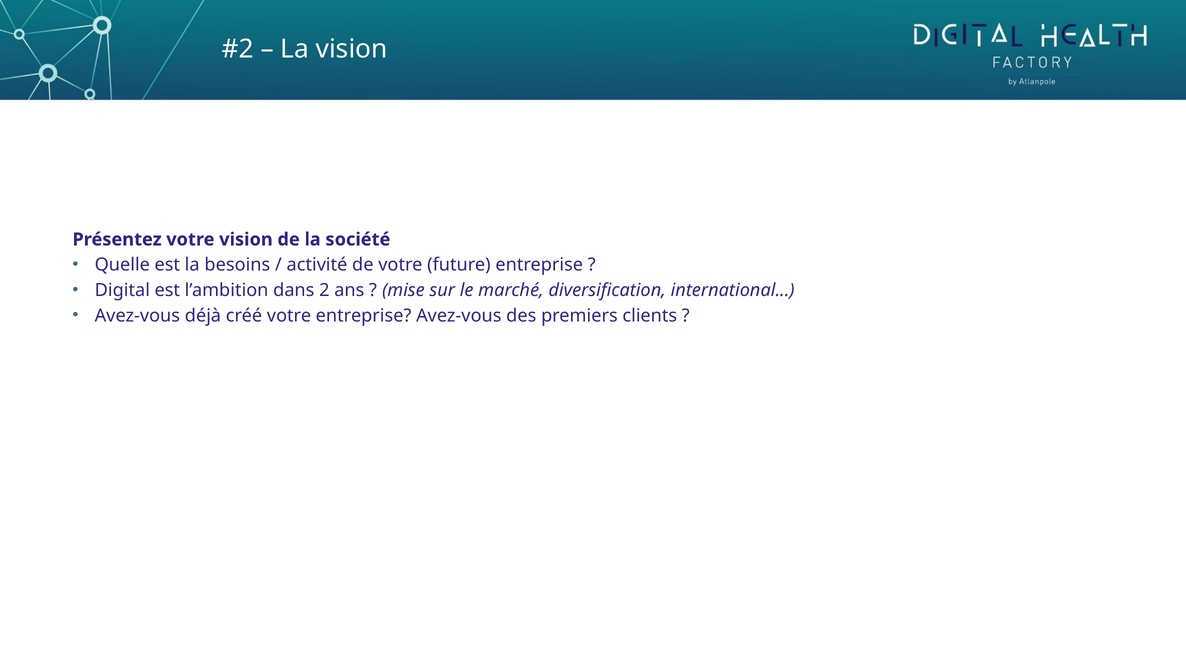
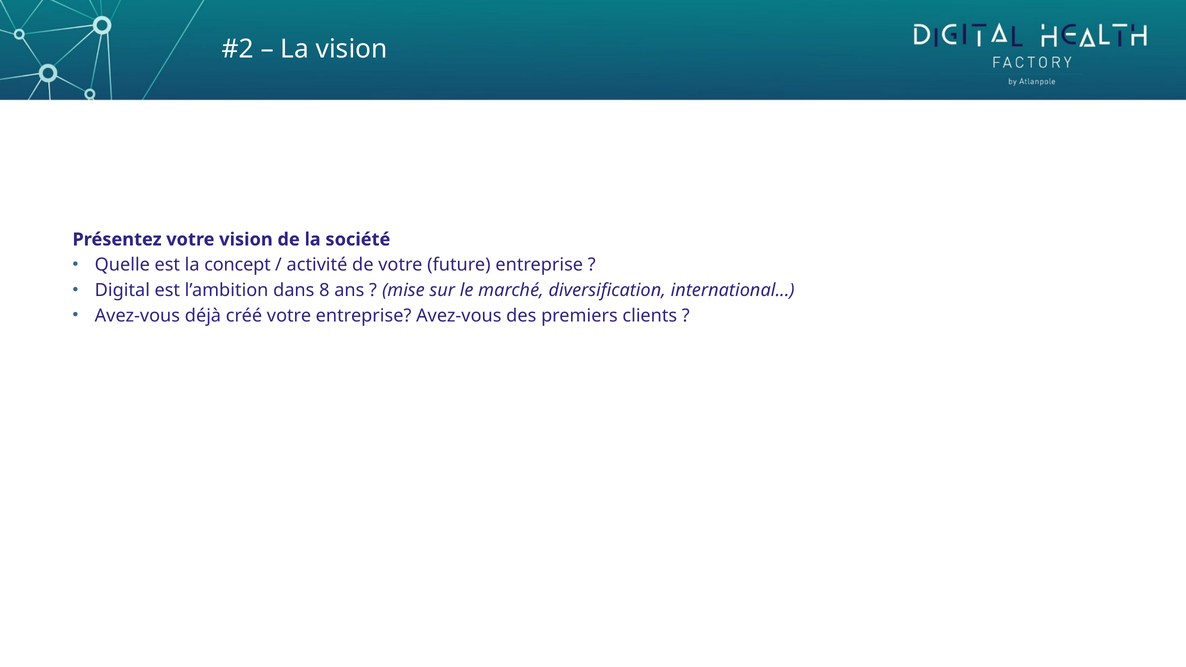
besoins: besoins -> concept (237, 265)
2: 2 -> 8 (324, 290)
